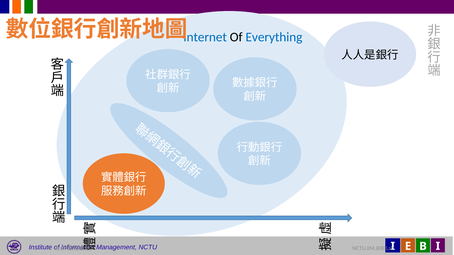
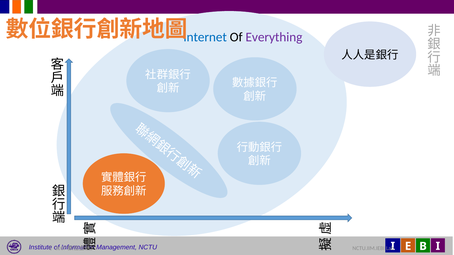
Everything colour: blue -> purple (274, 37)
